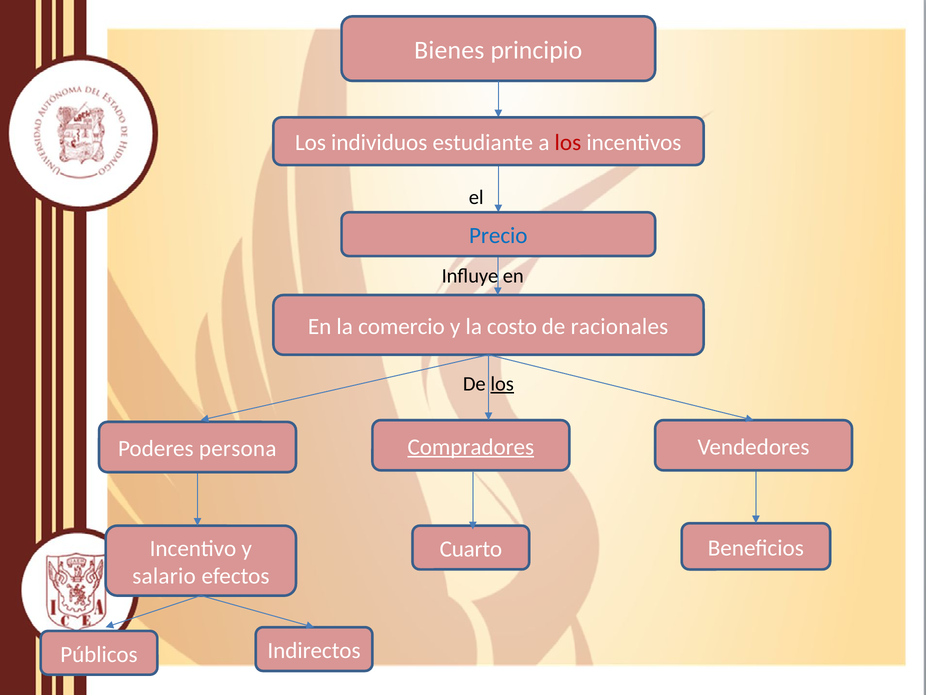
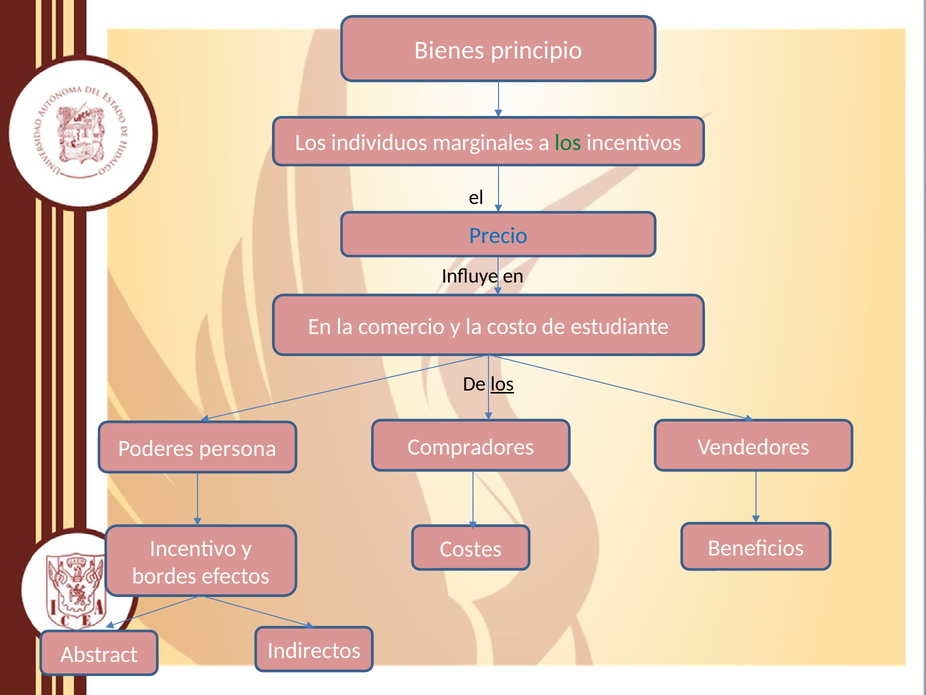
estudiante: estudiante -> marginales (483, 143)
los colour: red -> green (568, 143)
racionales: racionales -> estudiante (620, 326)
Compradores underline: present -> none (471, 447)
Cuarto: Cuarto -> Costes (471, 549)
salario: salario -> bordes (164, 576)
Públicos: Públicos -> Abstract (99, 654)
